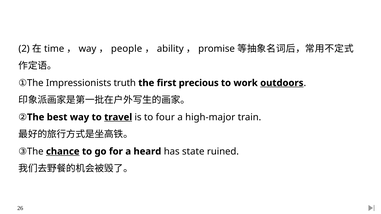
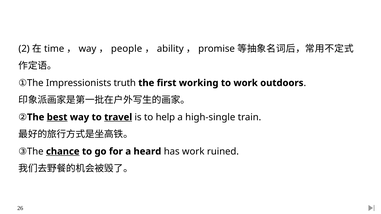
precious: precious -> working (199, 83)
outdoors underline: present -> none (282, 83)
best underline: none -> present (57, 117)
four: four -> help (165, 117)
high-major: high-major -> high-single (210, 117)
has state: state -> work (193, 152)
